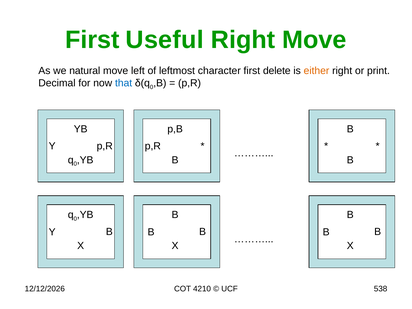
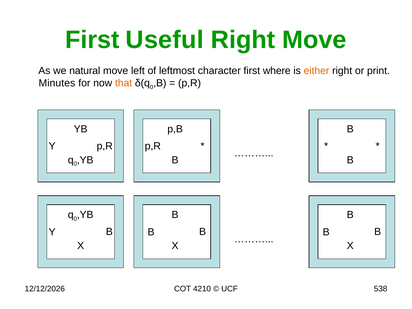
delete: delete -> where (277, 71)
Decimal: Decimal -> Minutes (57, 83)
that colour: blue -> orange (124, 83)
